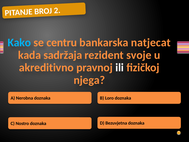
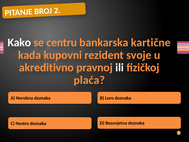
Kako colour: light blue -> white (19, 43)
natjecat: natjecat -> kartične (151, 43)
sadržaja: sadržaja -> kupovni (63, 55)
njega: njega -> plaća (89, 80)
